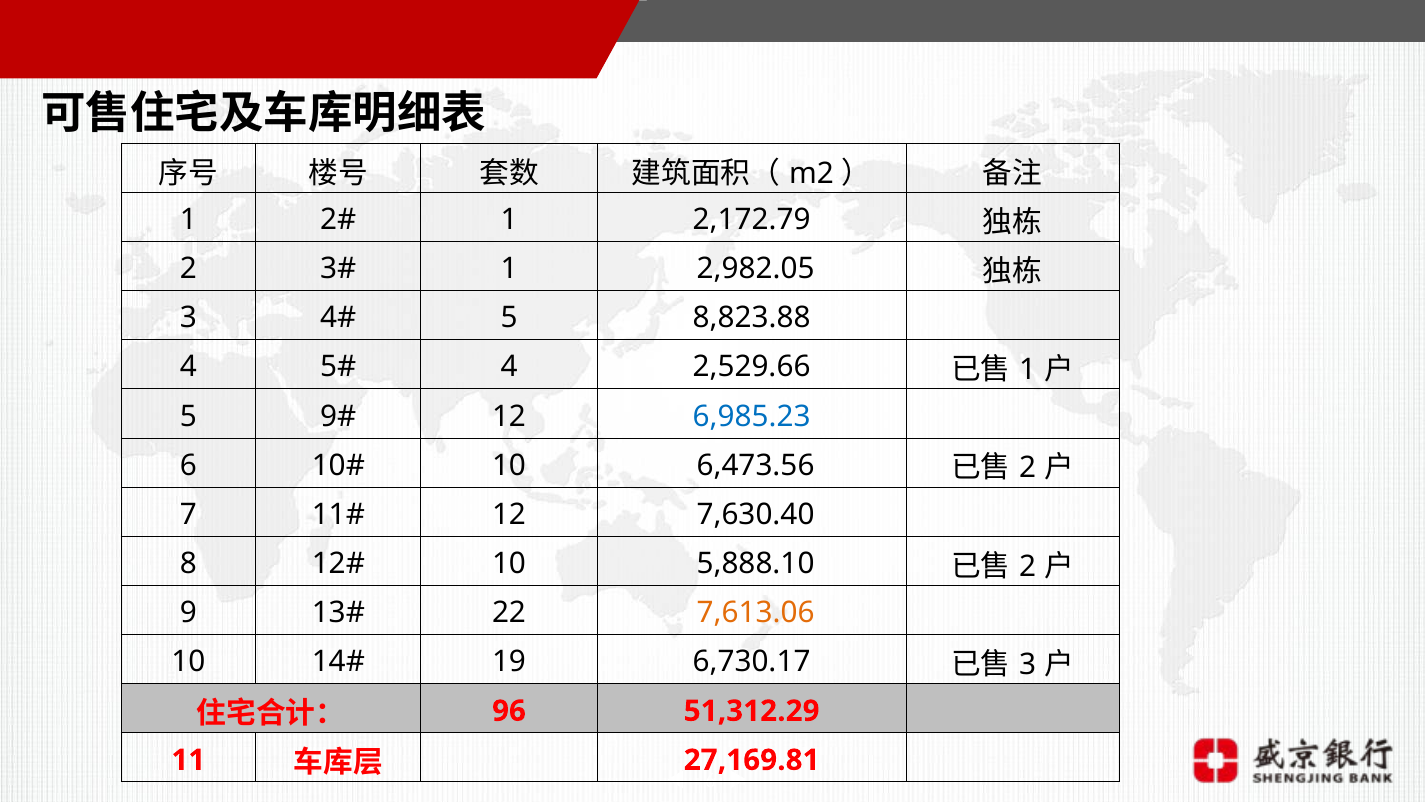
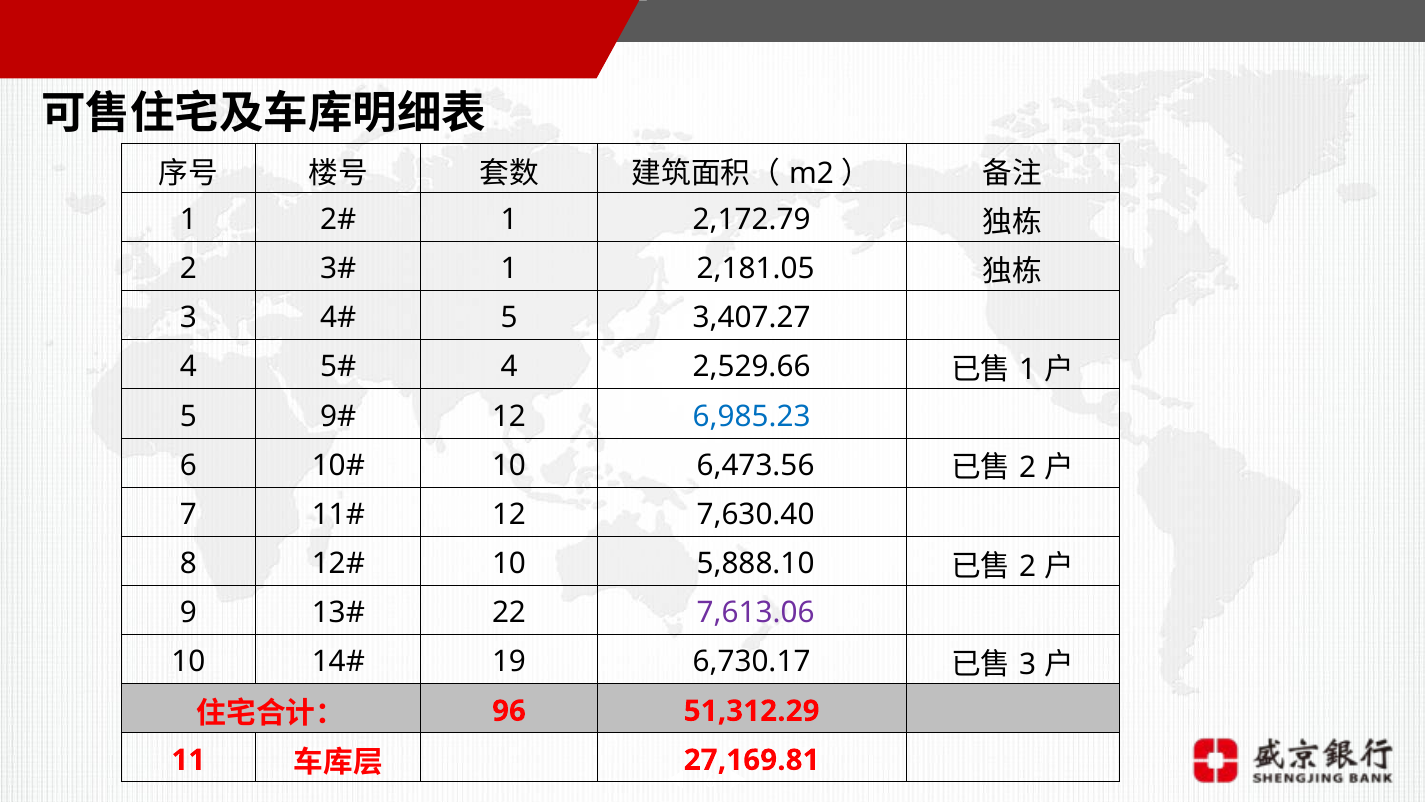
2,982.05: 2,982.05 -> 2,181.05 (756, 269)
8,823.88: 8,823.88 -> 3,407.27 (752, 318)
7,613.06 colour: orange -> purple (756, 612)
